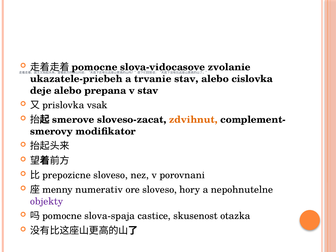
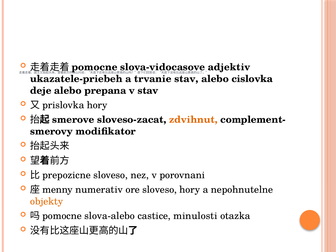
zvolanie: zvolanie -> adjektiv (229, 67)
vsak: vsak -> hory (97, 105)
objekty colour: purple -> orange (47, 201)
slova-spaja: slova-spaja -> slova-alebo (110, 216)
skusenost: skusenost -> minulosti (195, 216)
